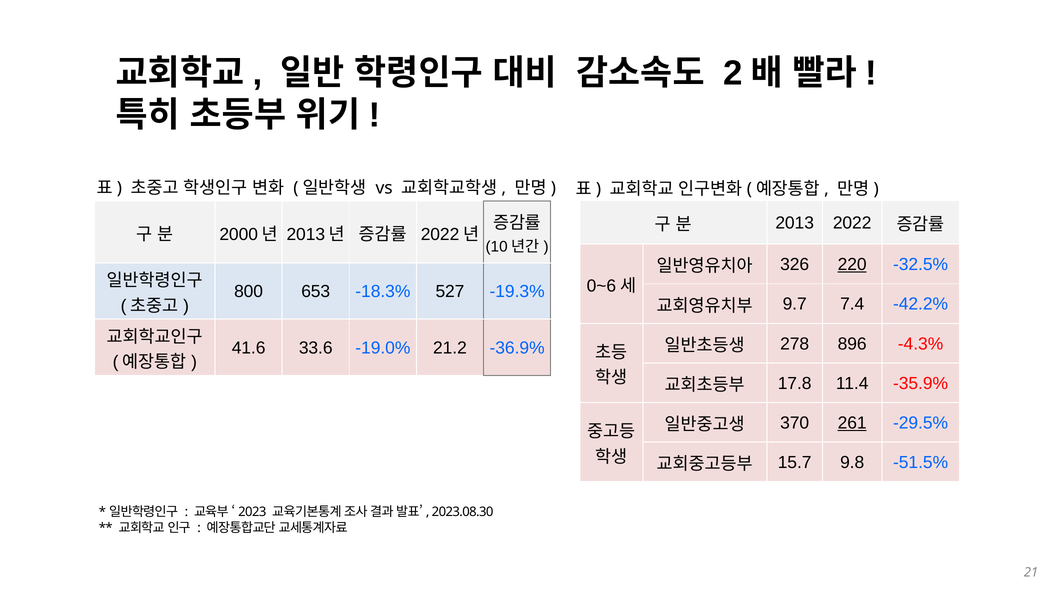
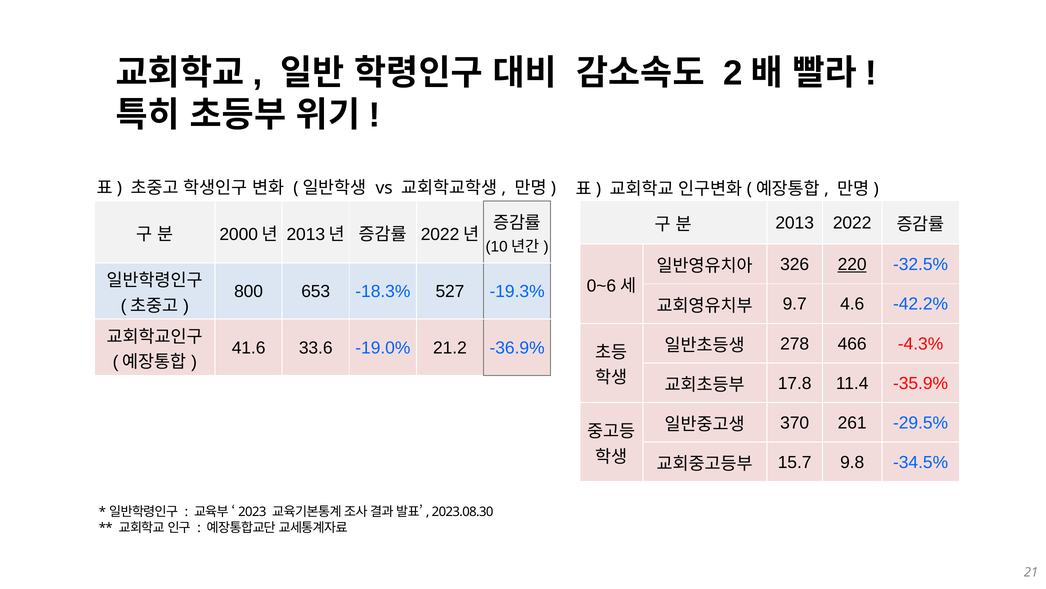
7.4: 7.4 -> 4.6 (852, 304)
896: 896 -> 466 (852, 343)
261 underline: present -> none (852, 422)
-51.5%: -51.5% -> -34.5% (921, 462)
